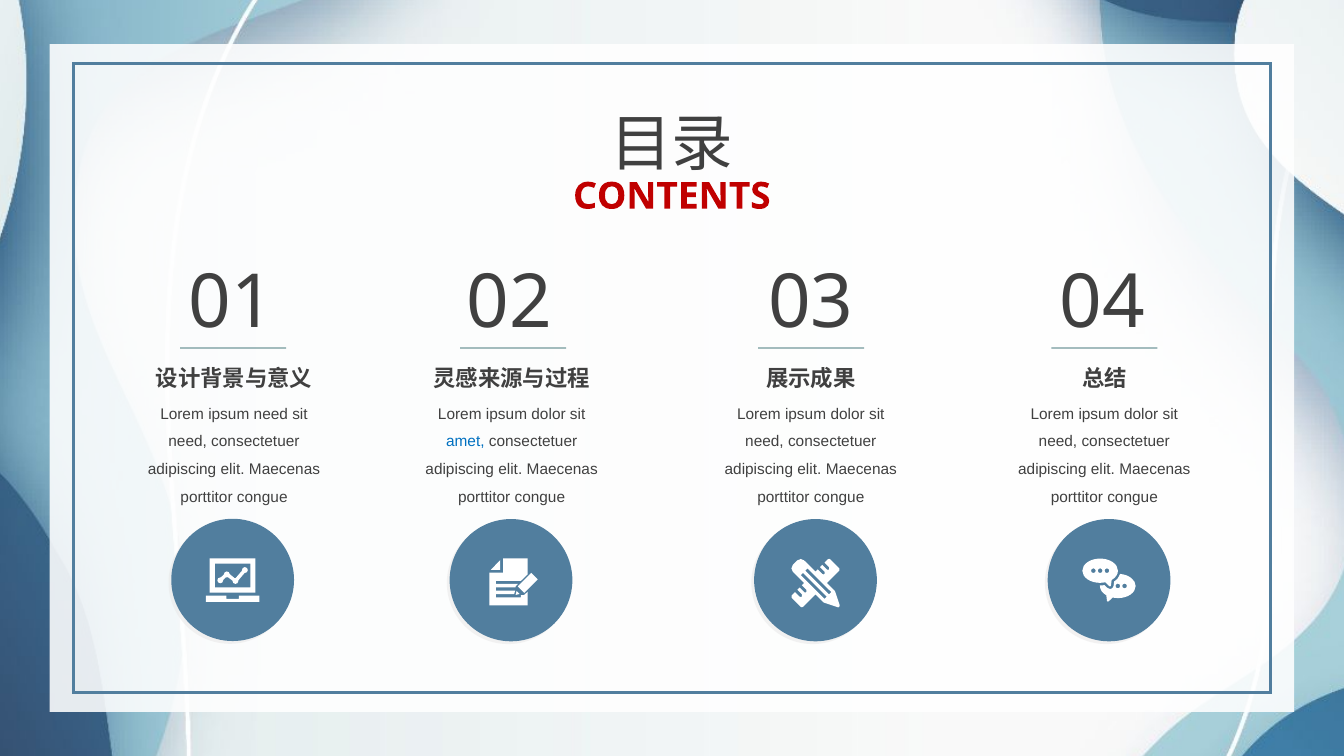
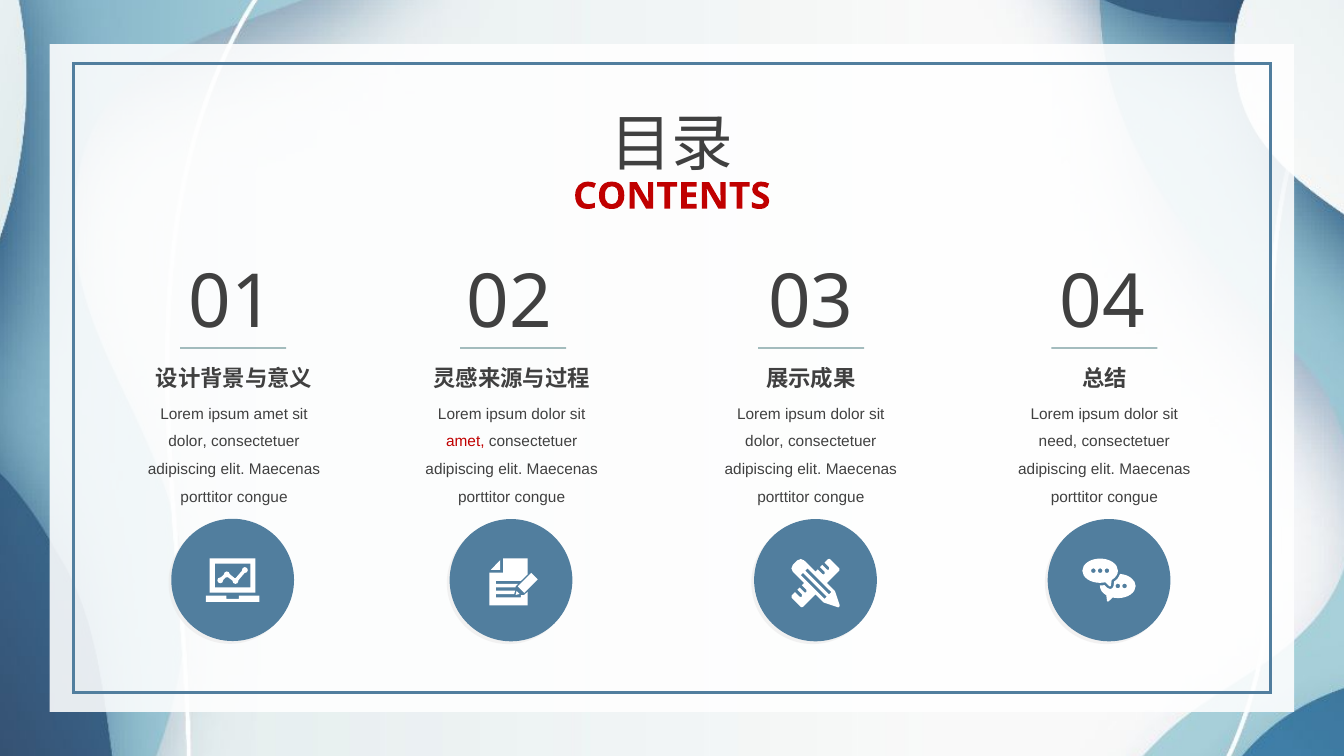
ipsum need: need -> amet (271, 414)
need: need -> dolor (188, 442)
amet colour: blue -> red (465, 442)
need: need -> dolor (764, 442)
